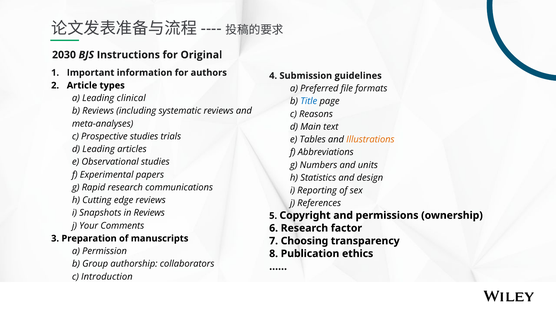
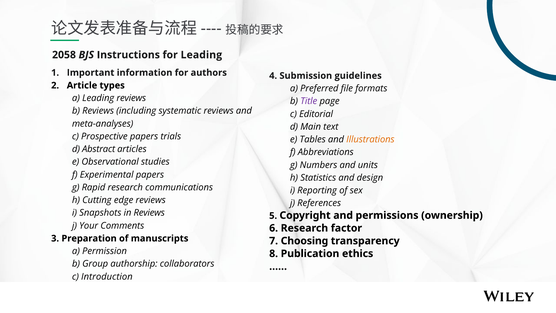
2030: 2030 -> 2058 (64, 55)
for Original: Original -> Leading (201, 55)
Leading clinical: clinical -> reviews (131, 98)
Title colour: blue -> purple (309, 101)
Reasons: Reasons -> Editorial (316, 114)
Prospective studies: studies -> papers (144, 136)
d Leading: Leading -> Abstract (99, 149)
